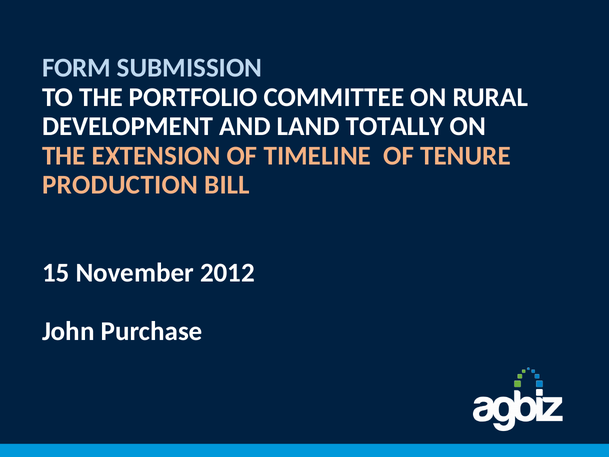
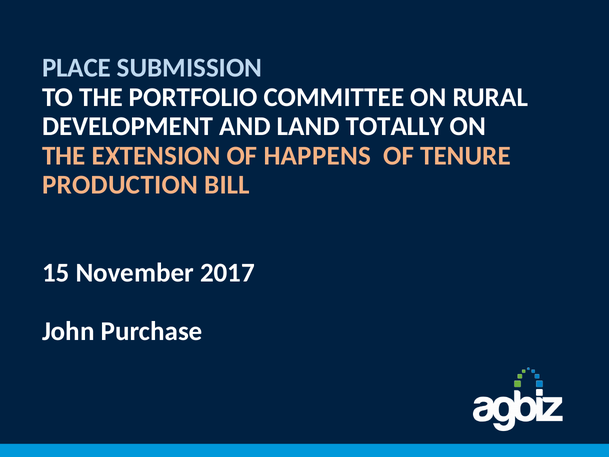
FORM: FORM -> PLACE (76, 68)
TIMELINE: TIMELINE -> HAPPENS (317, 156)
2012: 2012 -> 2017 (227, 273)
